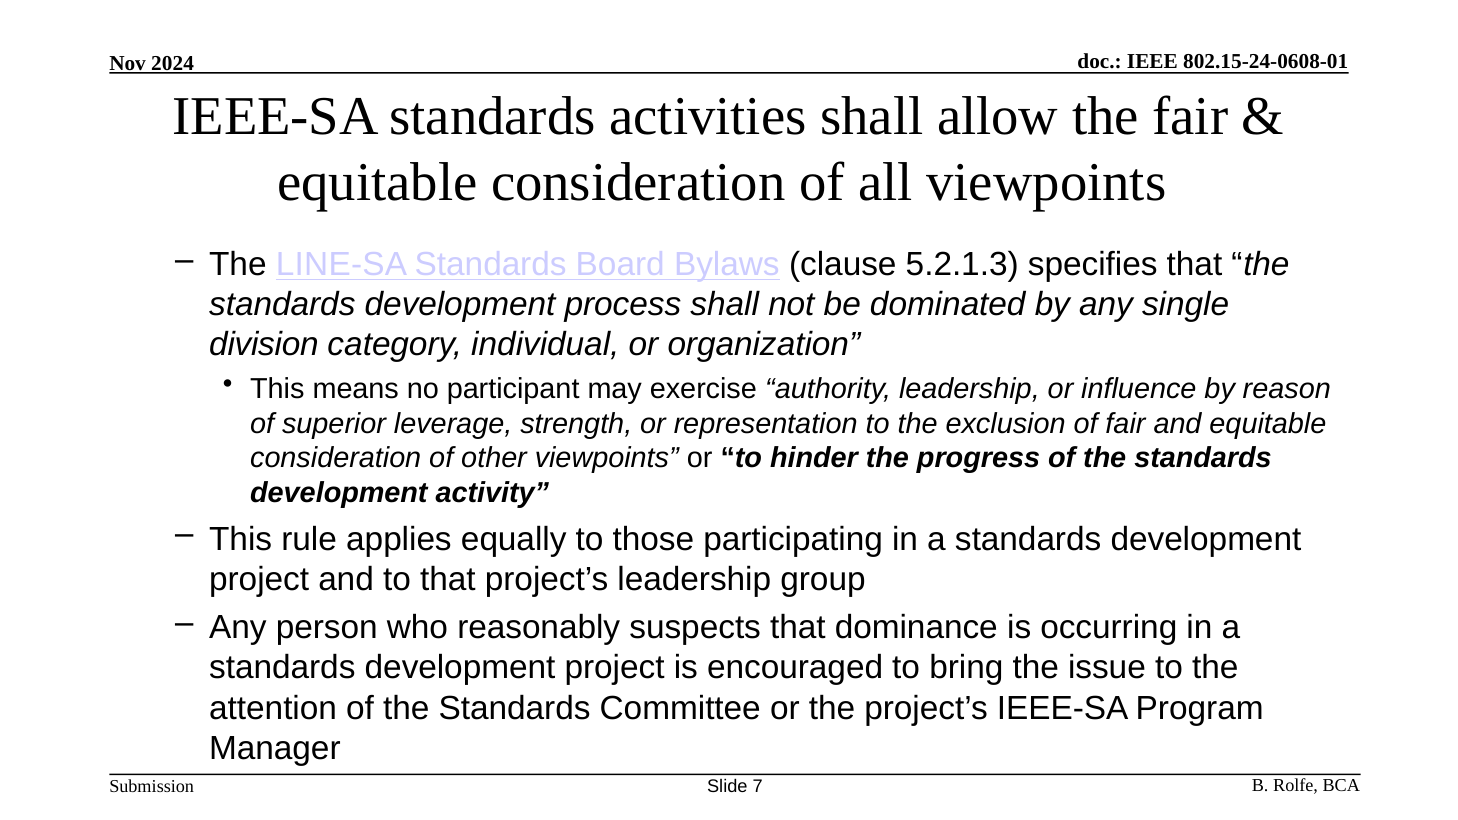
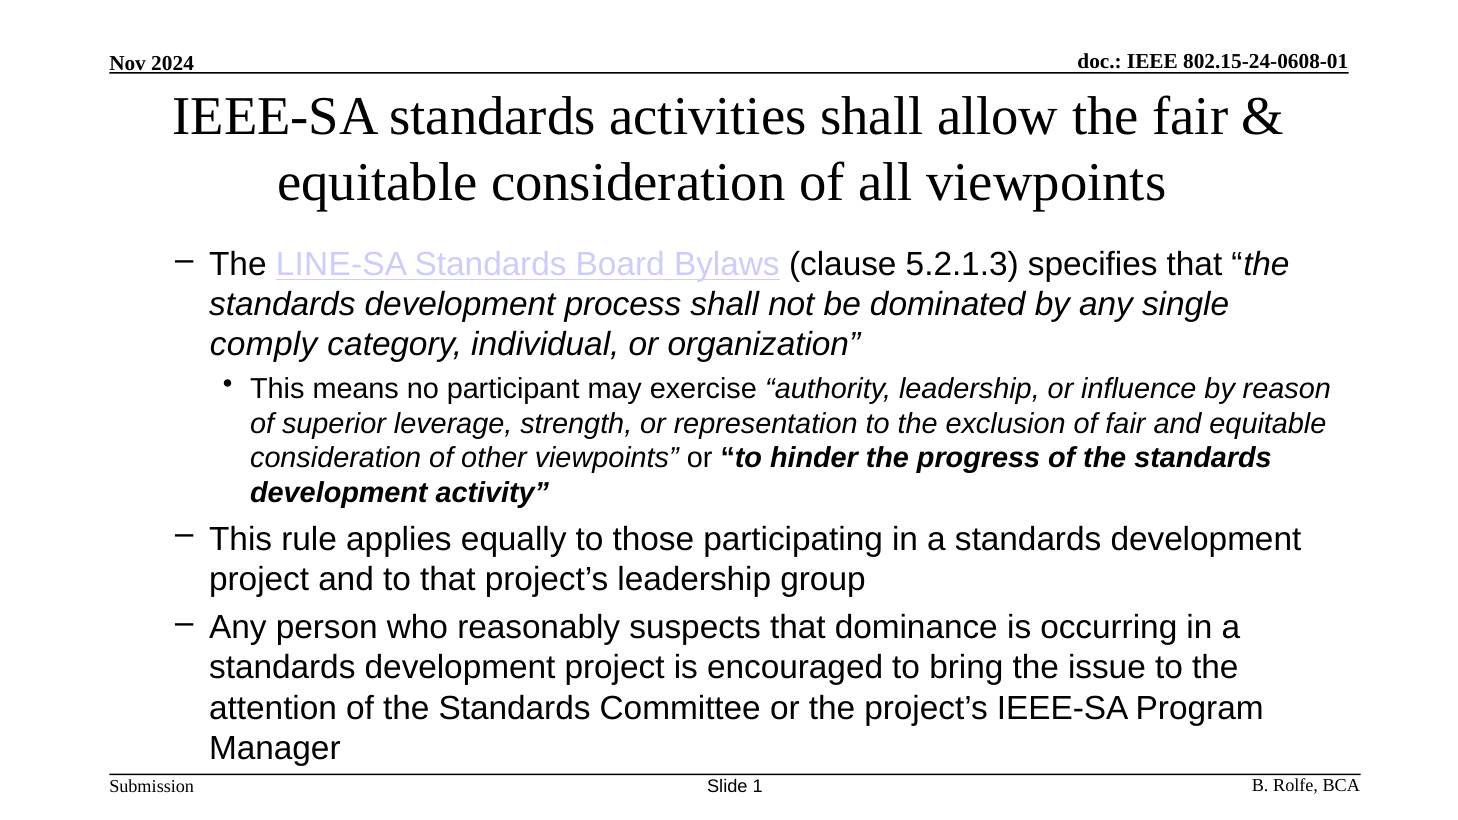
division: division -> comply (264, 345)
7: 7 -> 1 (758, 787)
